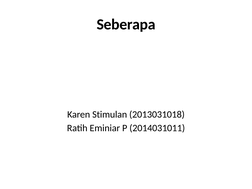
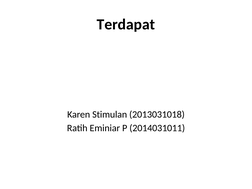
Seberapa: Seberapa -> Terdapat (126, 24)
